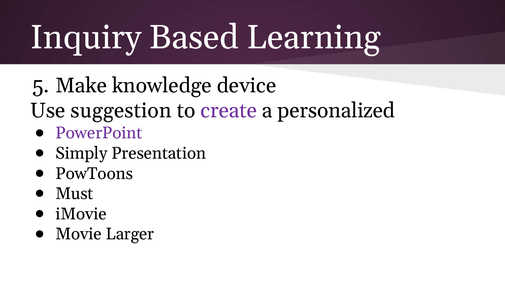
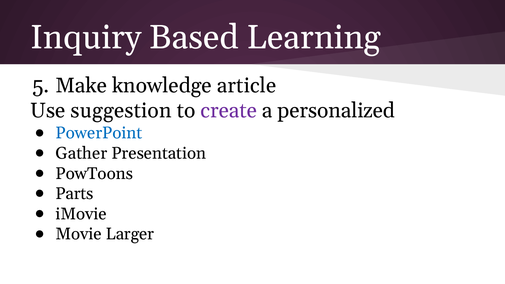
device: device -> article (246, 85)
PowerPoint colour: purple -> blue (99, 133)
Simply: Simply -> Gather (81, 153)
Must: Must -> Parts (74, 194)
